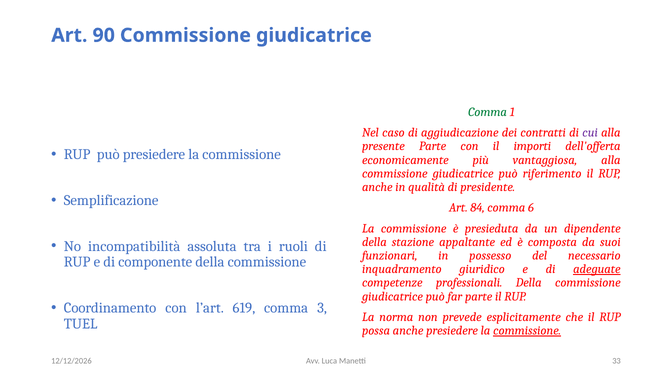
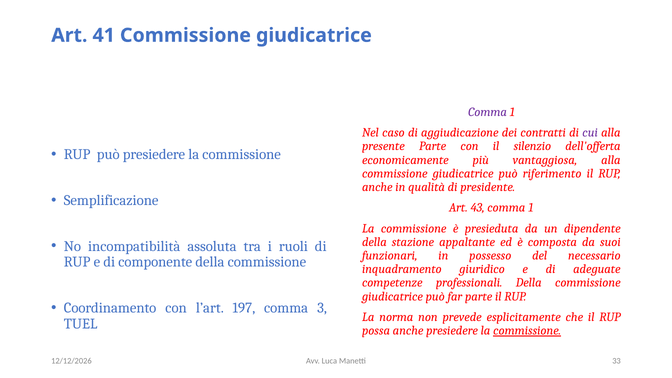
90: 90 -> 41 (104, 35)
Comma colour: green -> purple (488, 112)
importi: importi -> silenzio (532, 146)
84: 84 -> 43 (478, 208)
6: 6 -> 1 (531, 208)
adeguate underline: present -> none (597, 269)
619: 619 -> 197 (244, 308)
